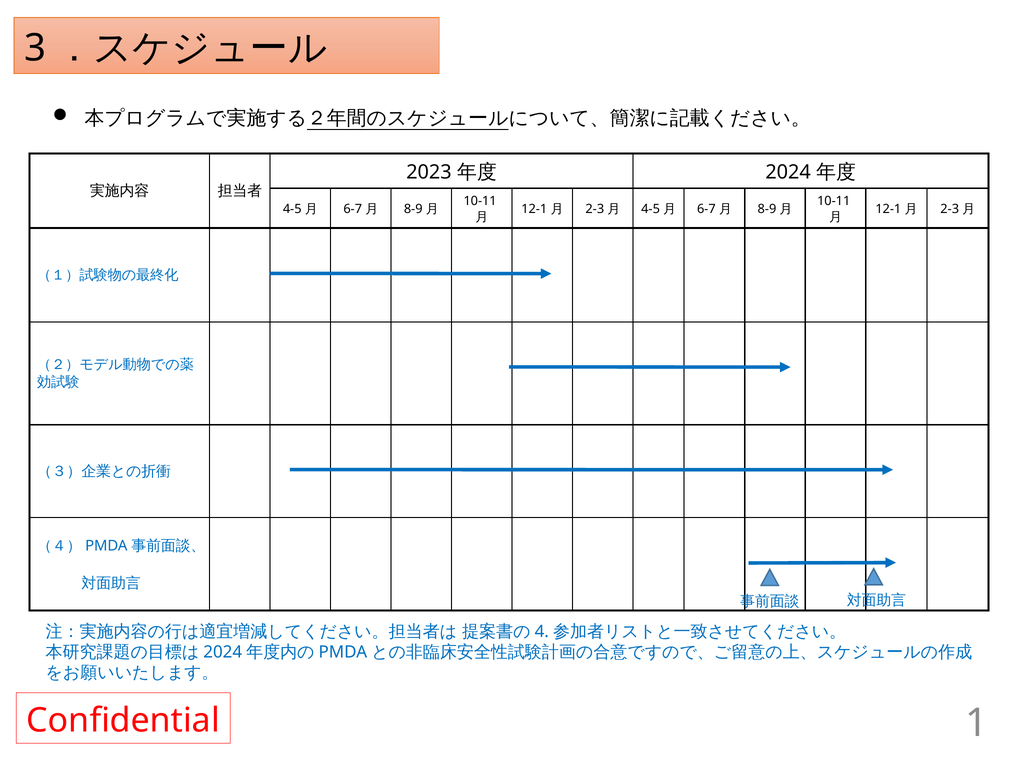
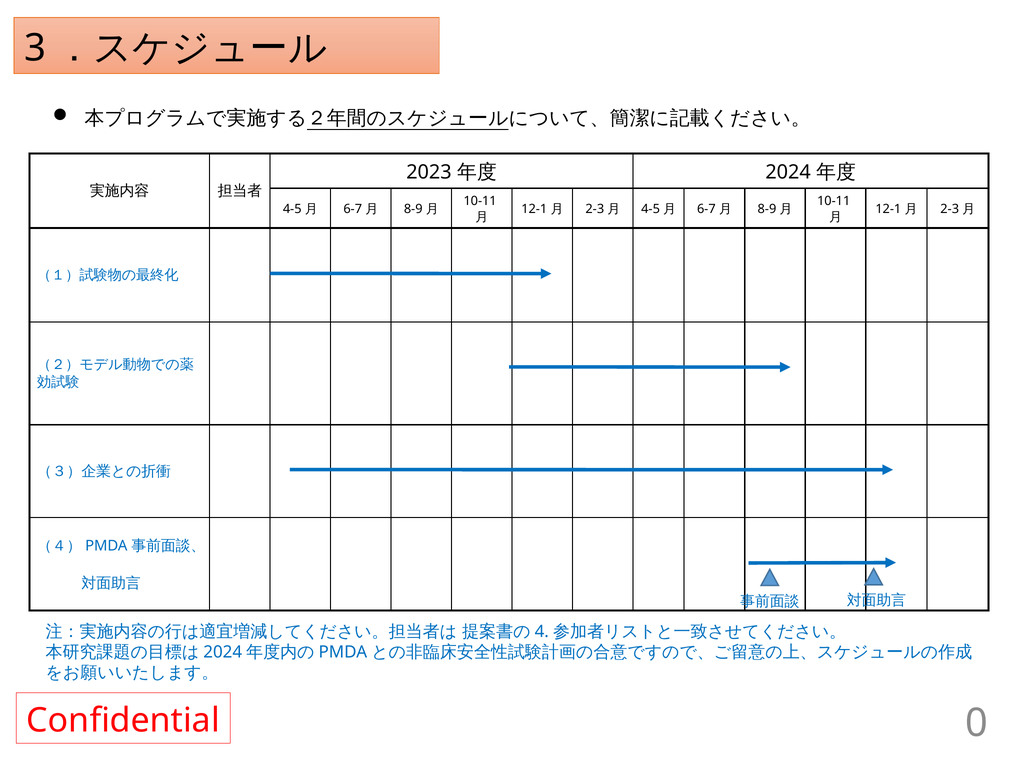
1: 1 -> 0 (977, 723)
